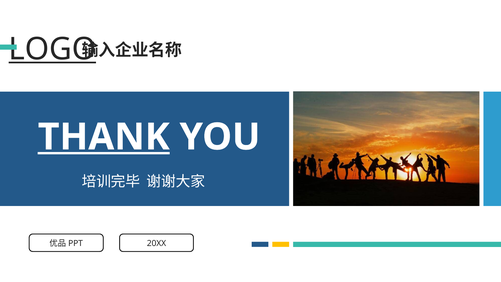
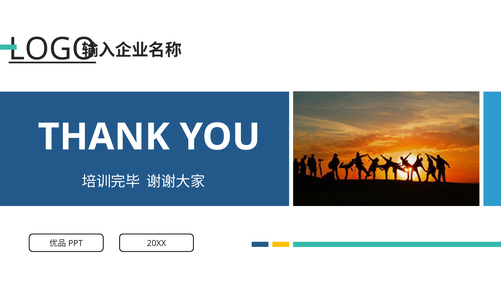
THANK underline: present -> none (104, 137)
